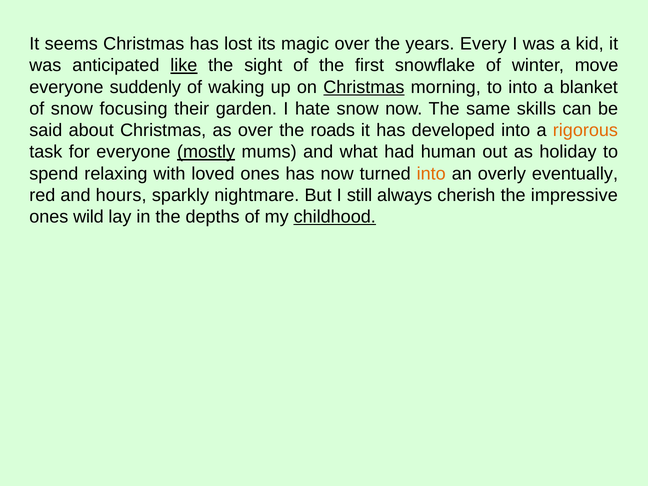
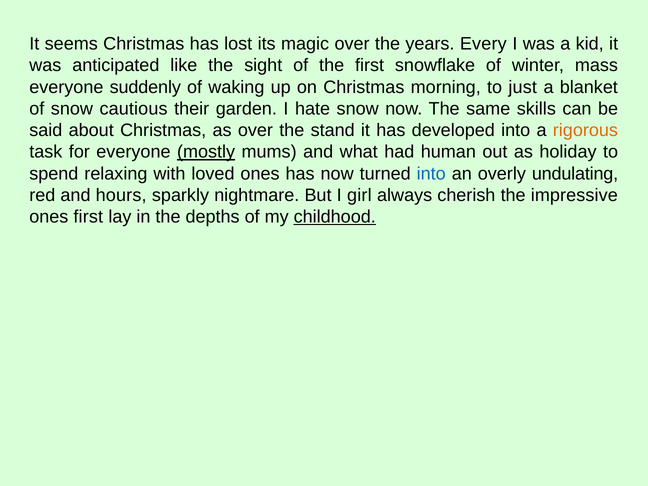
like underline: present -> none (184, 66)
move: move -> mass (596, 66)
Christmas underline: present -> none (364, 87)
to into: into -> just (523, 87)
focusing: focusing -> cautious (134, 109)
roads: roads -> stand (333, 130)
into colour: orange -> blue (431, 174)
eventually: eventually -> undulating (575, 174)
still: still -> girl (359, 195)
ones wild: wild -> first (88, 217)
